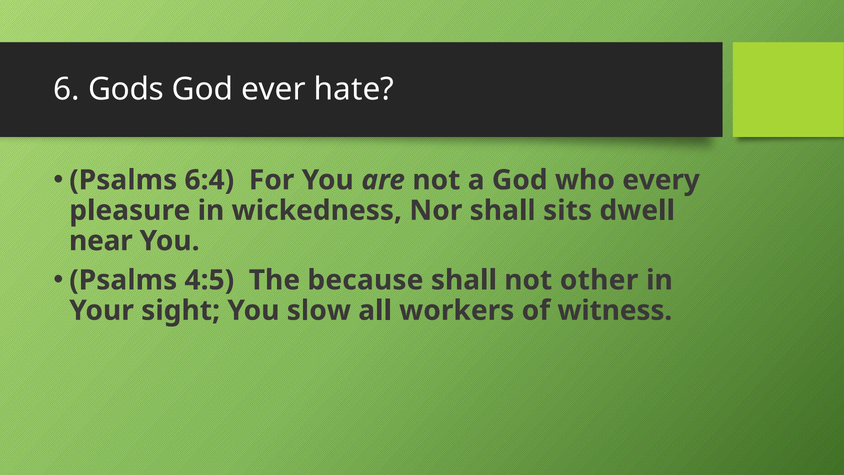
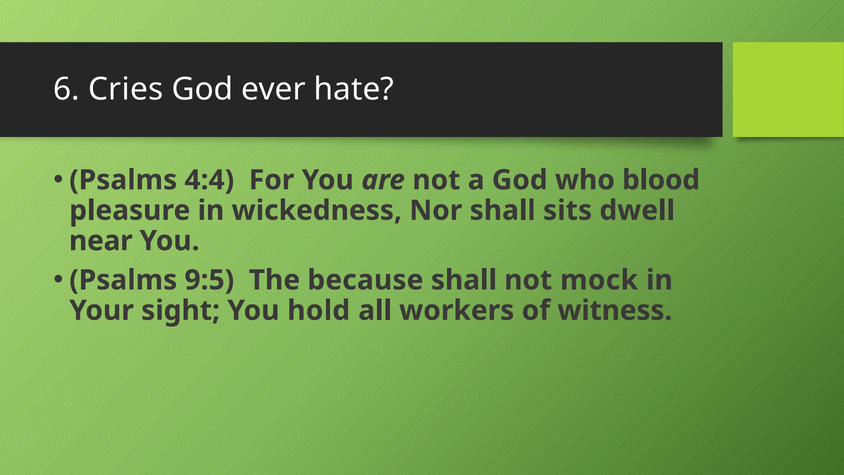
Gods: Gods -> Cries (126, 89)
6:4: 6:4 -> 4:4 (209, 180)
every: every -> blood (661, 180)
4:5: 4:5 -> 9:5 (209, 280)
other: other -> mock (599, 280)
slow: slow -> hold (319, 310)
